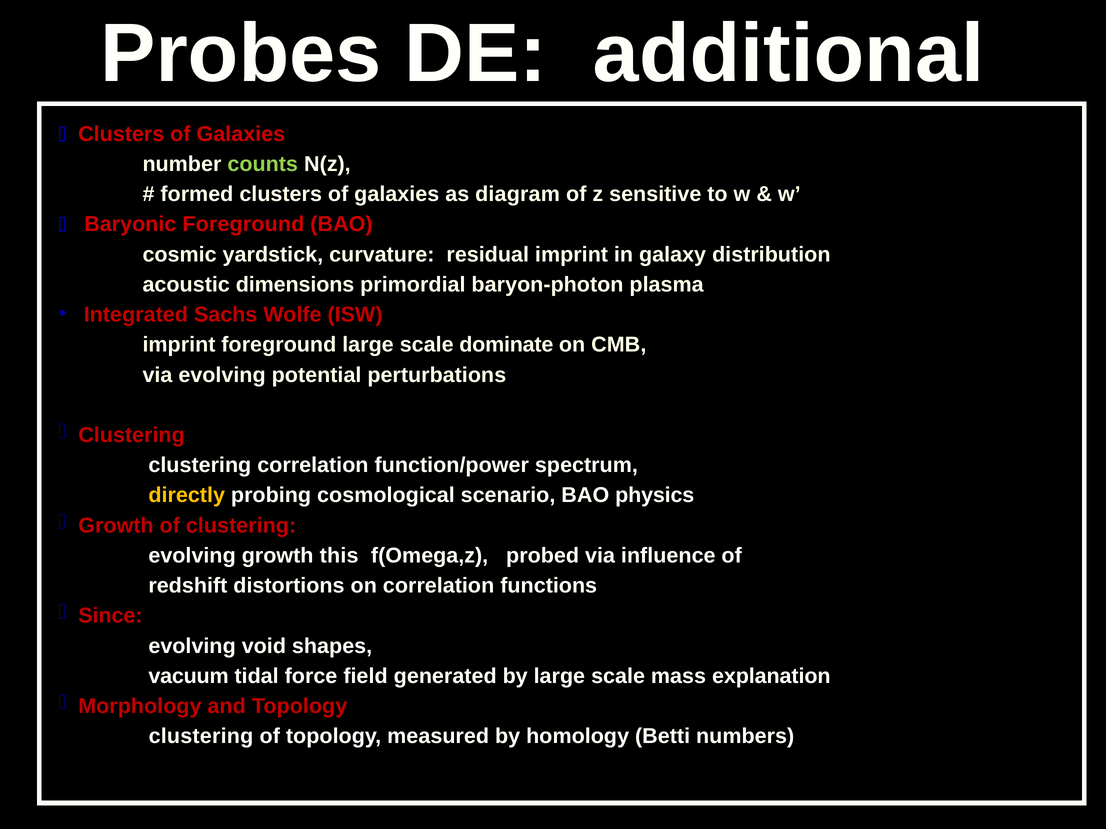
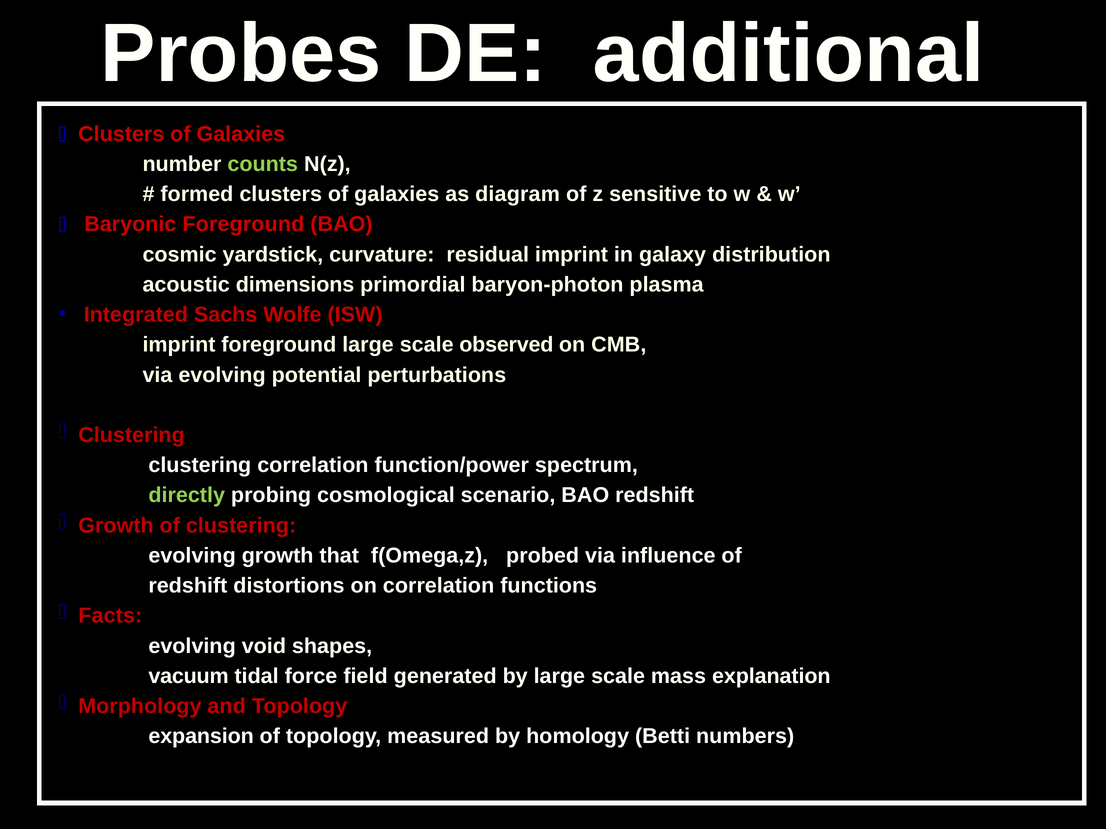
dominate: dominate -> observed (506, 345)
directly colour: yellow -> light green (187, 496)
BAO physics: physics -> redshift (655, 496)
this: this -> that (339, 556)
Since: Since -> Facts (110, 616)
clustering: clustering -> expansion (201, 737)
